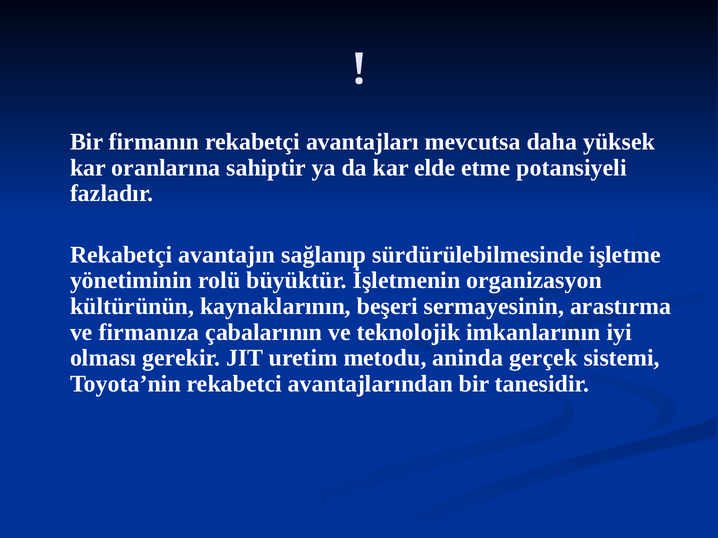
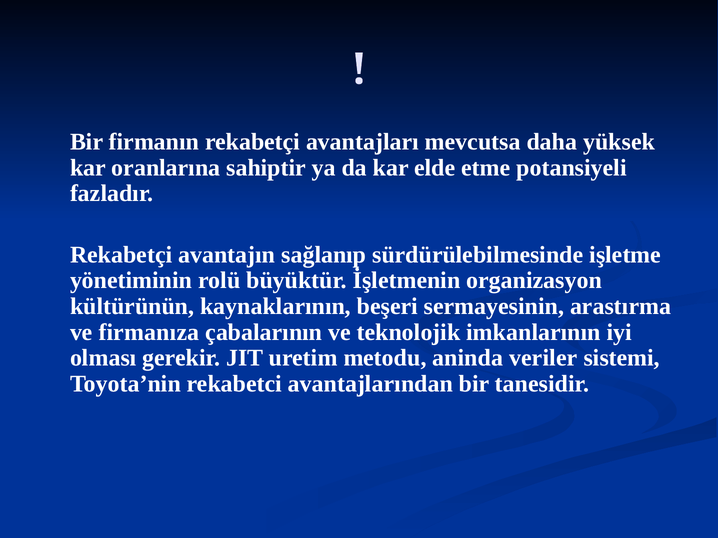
gerçek: gerçek -> veriler (543, 358)
